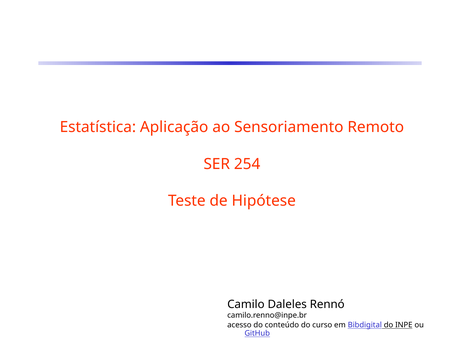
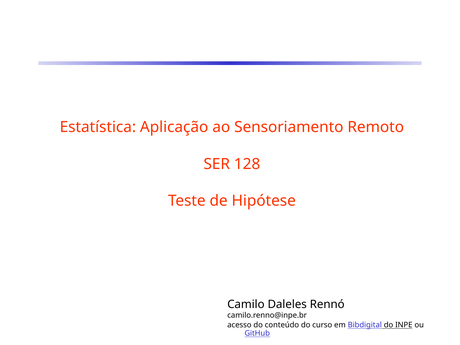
254: 254 -> 128 (247, 164)
